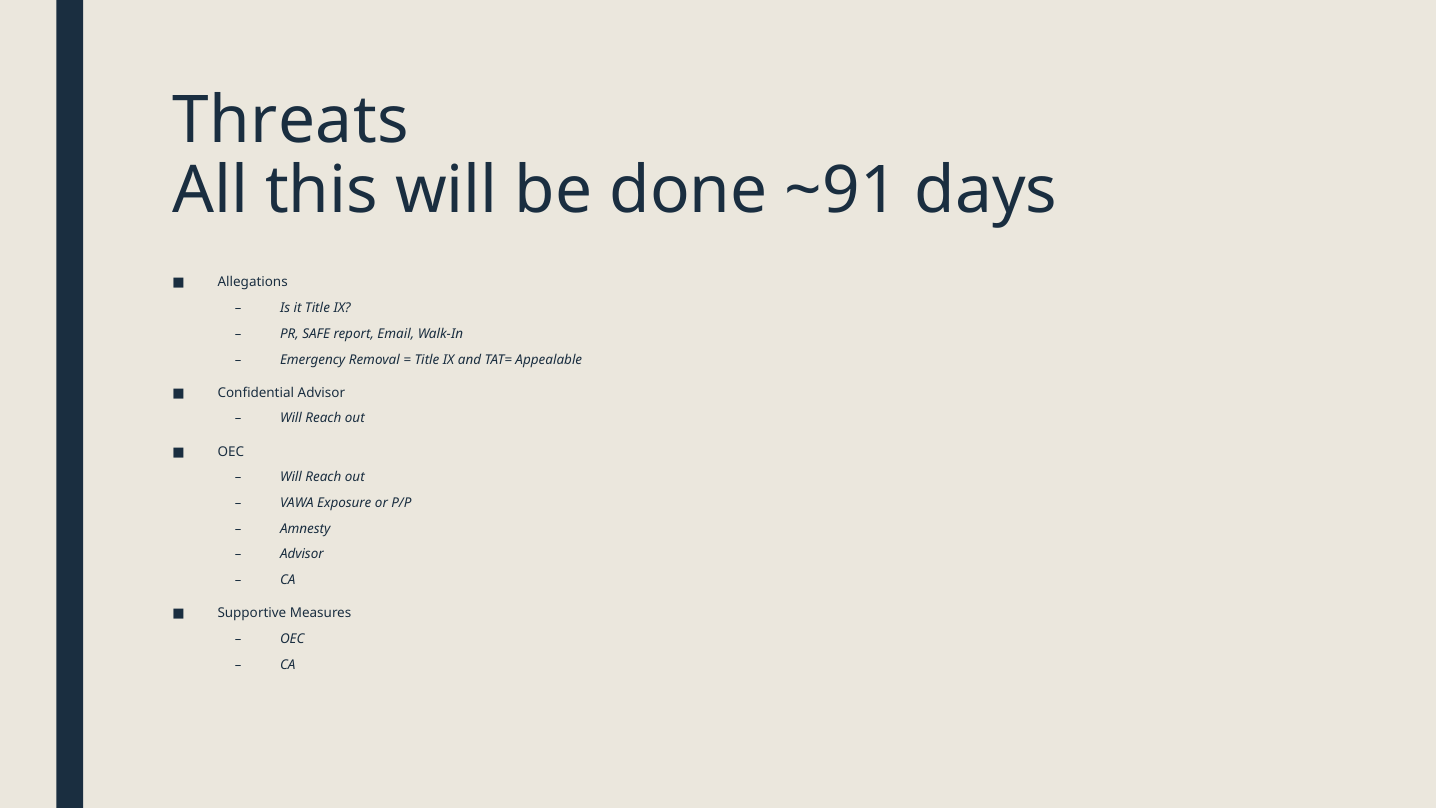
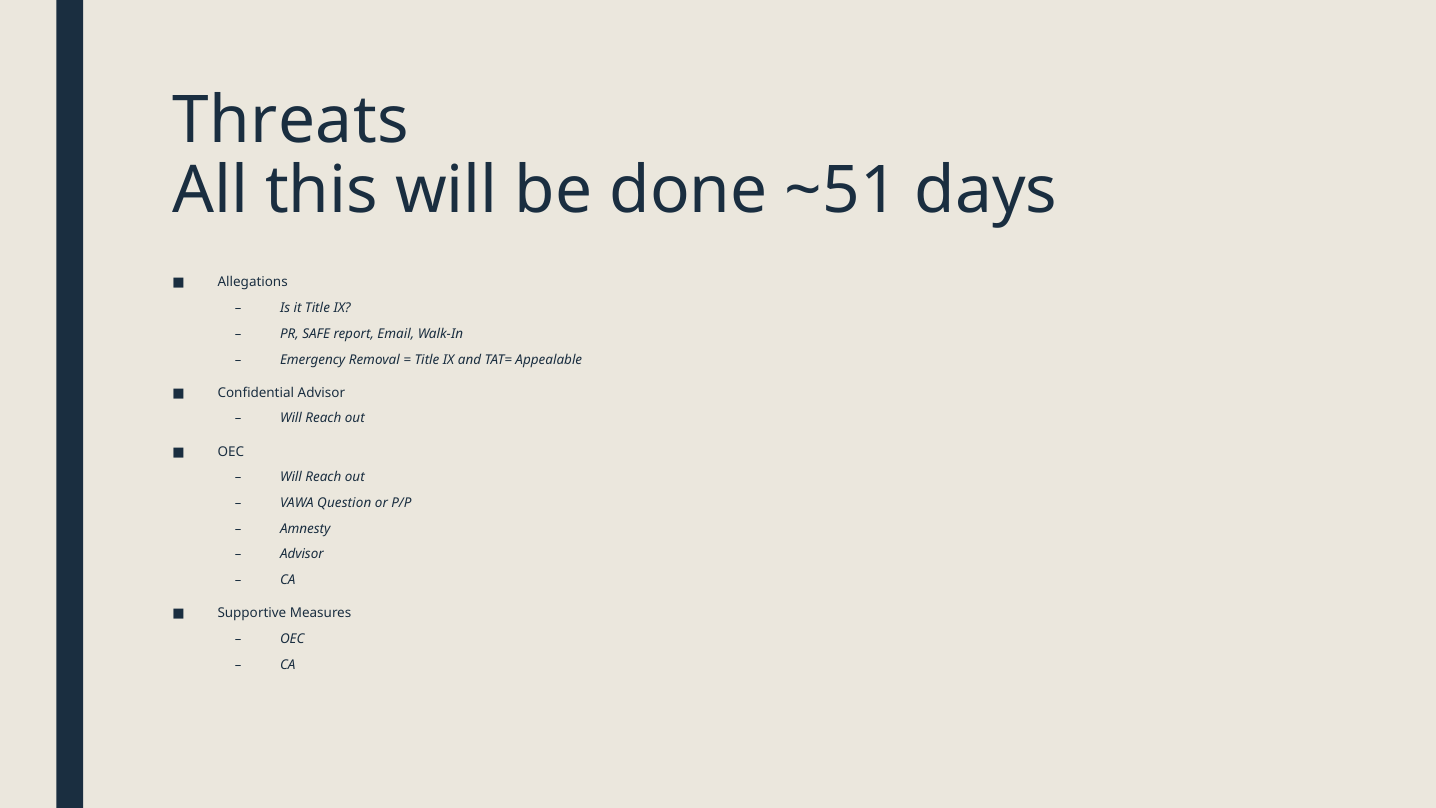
~91: ~91 -> ~51 (841, 191)
Exposure: Exposure -> Question (344, 503)
